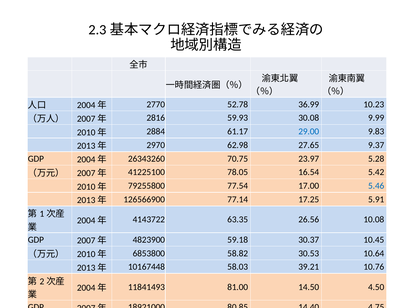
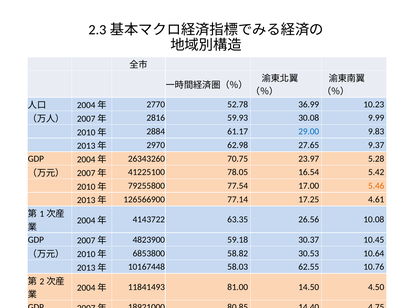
5.46 colour: blue -> orange (376, 186)
5.91: 5.91 -> 4.61 (376, 200)
39.21: 39.21 -> 62.55 (309, 267)
